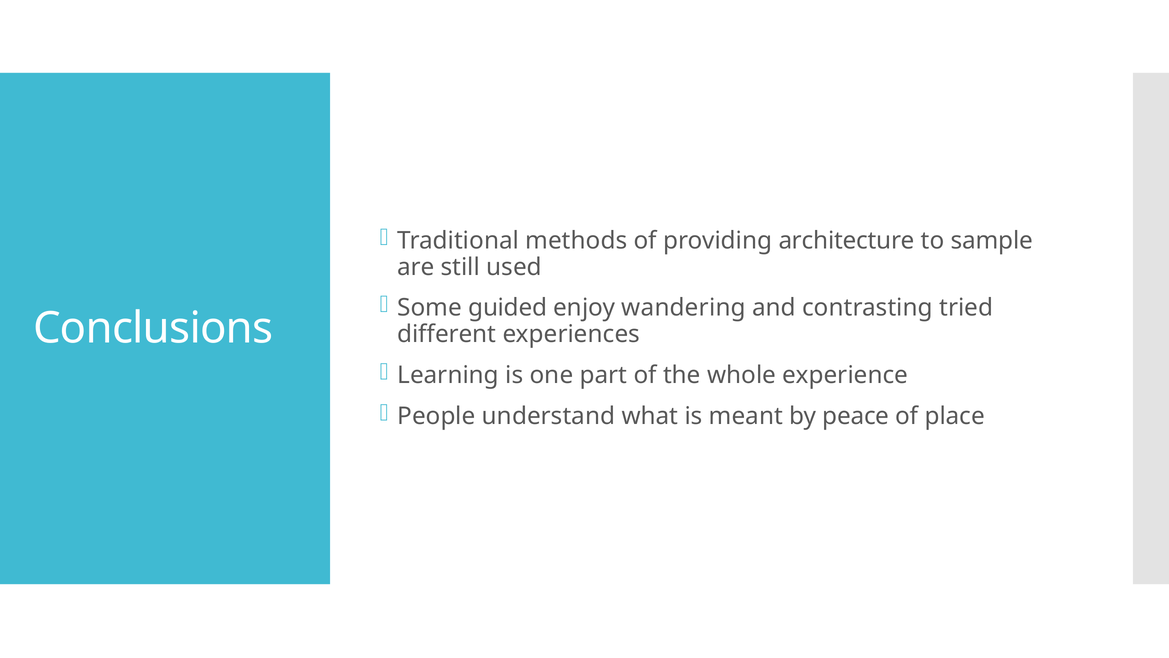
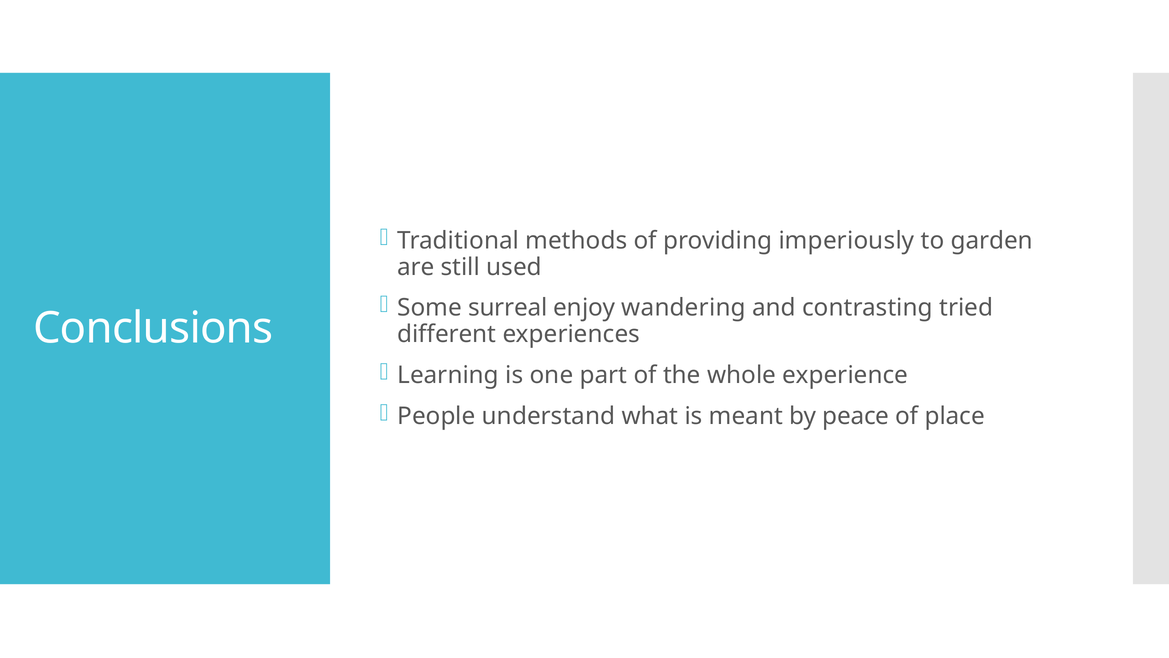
architecture: architecture -> imperiously (846, 241)
sample: sample -> garden (992, 241)
guided: guided -> surreal (508, 308)
